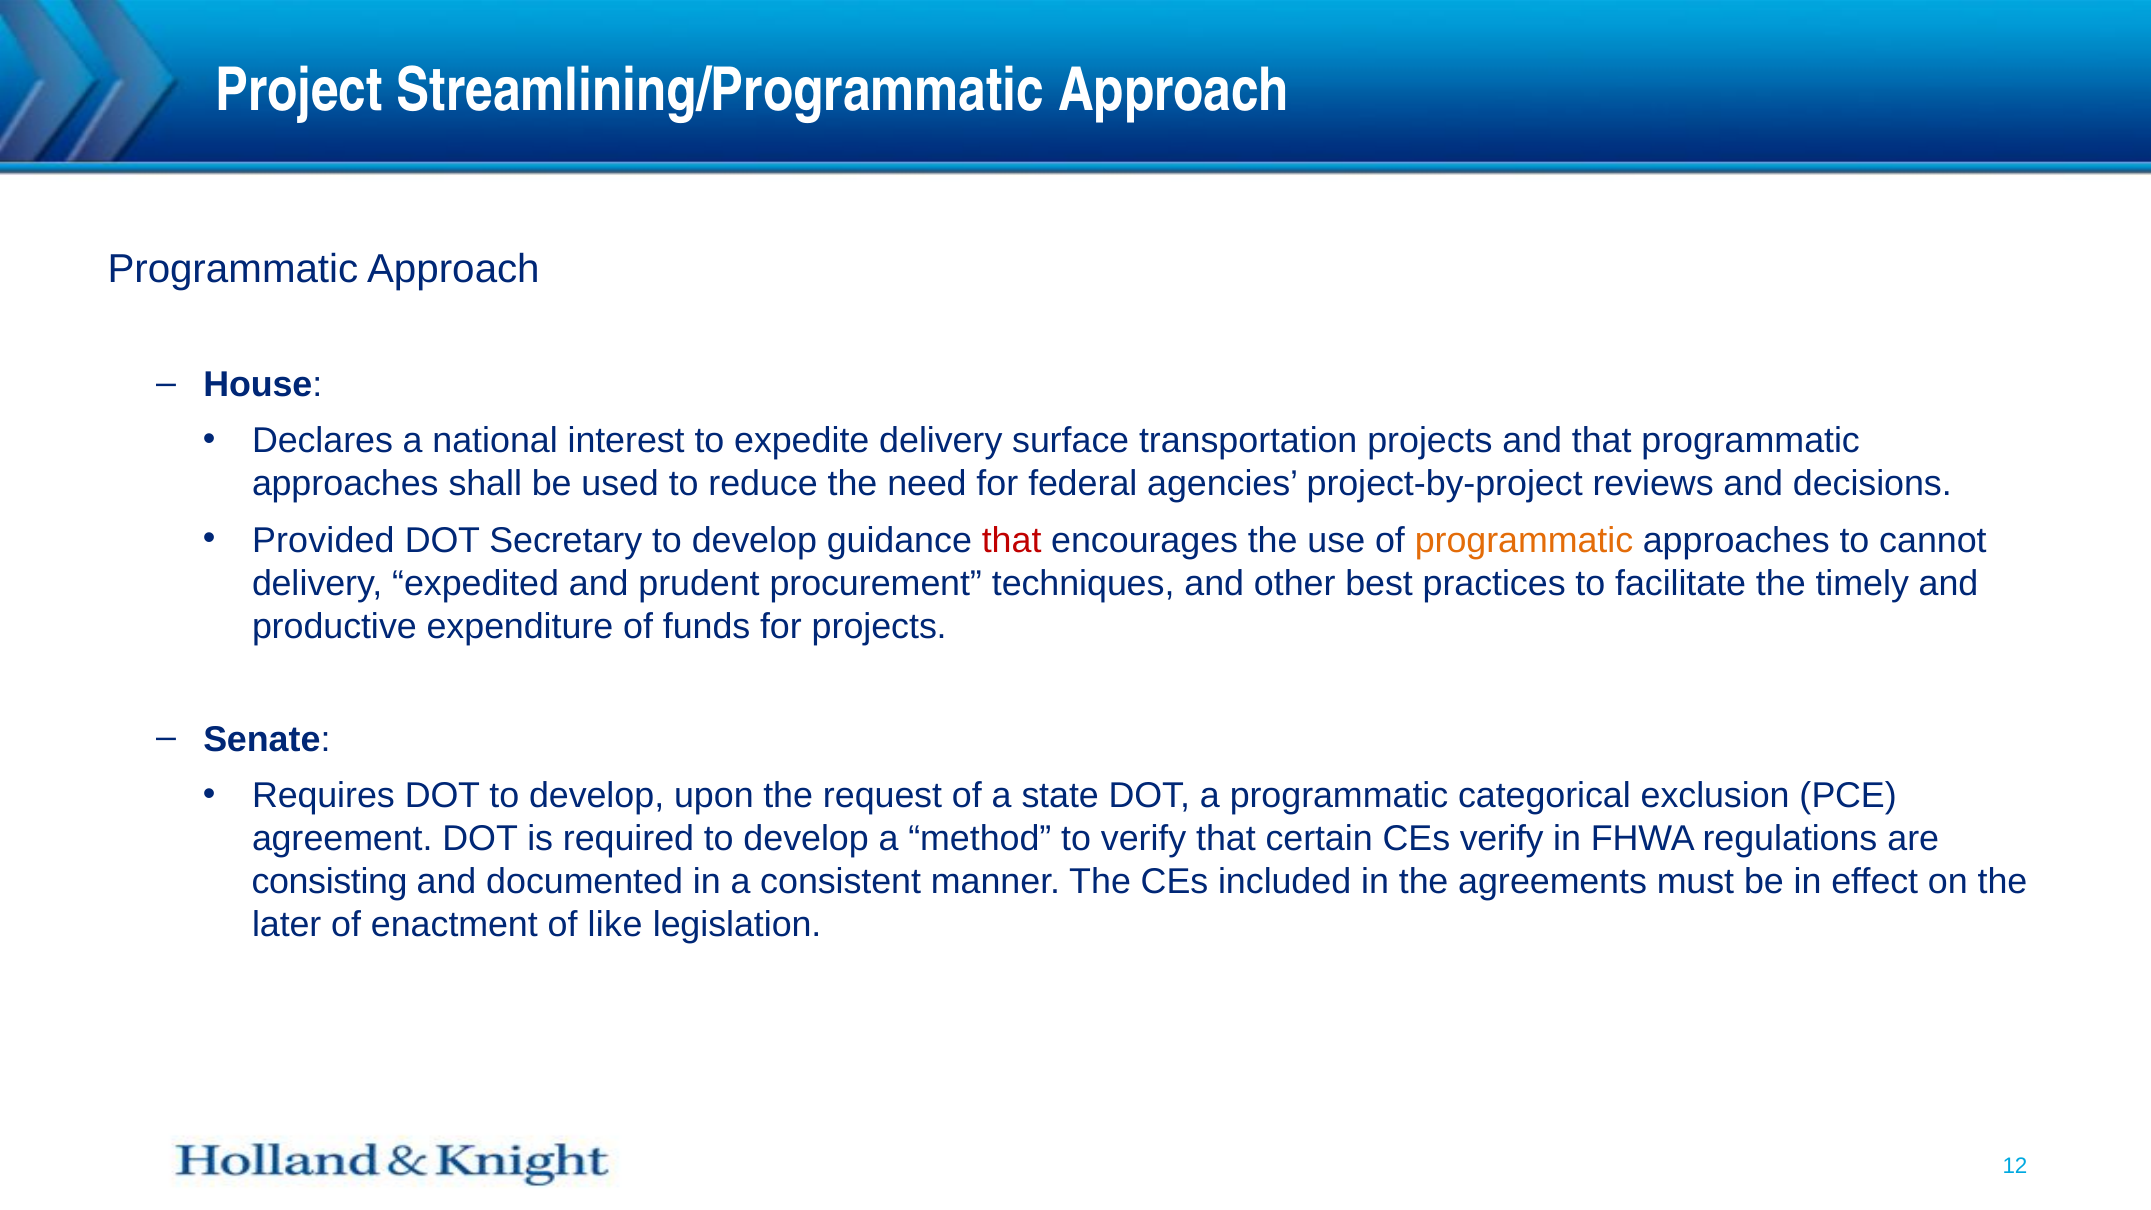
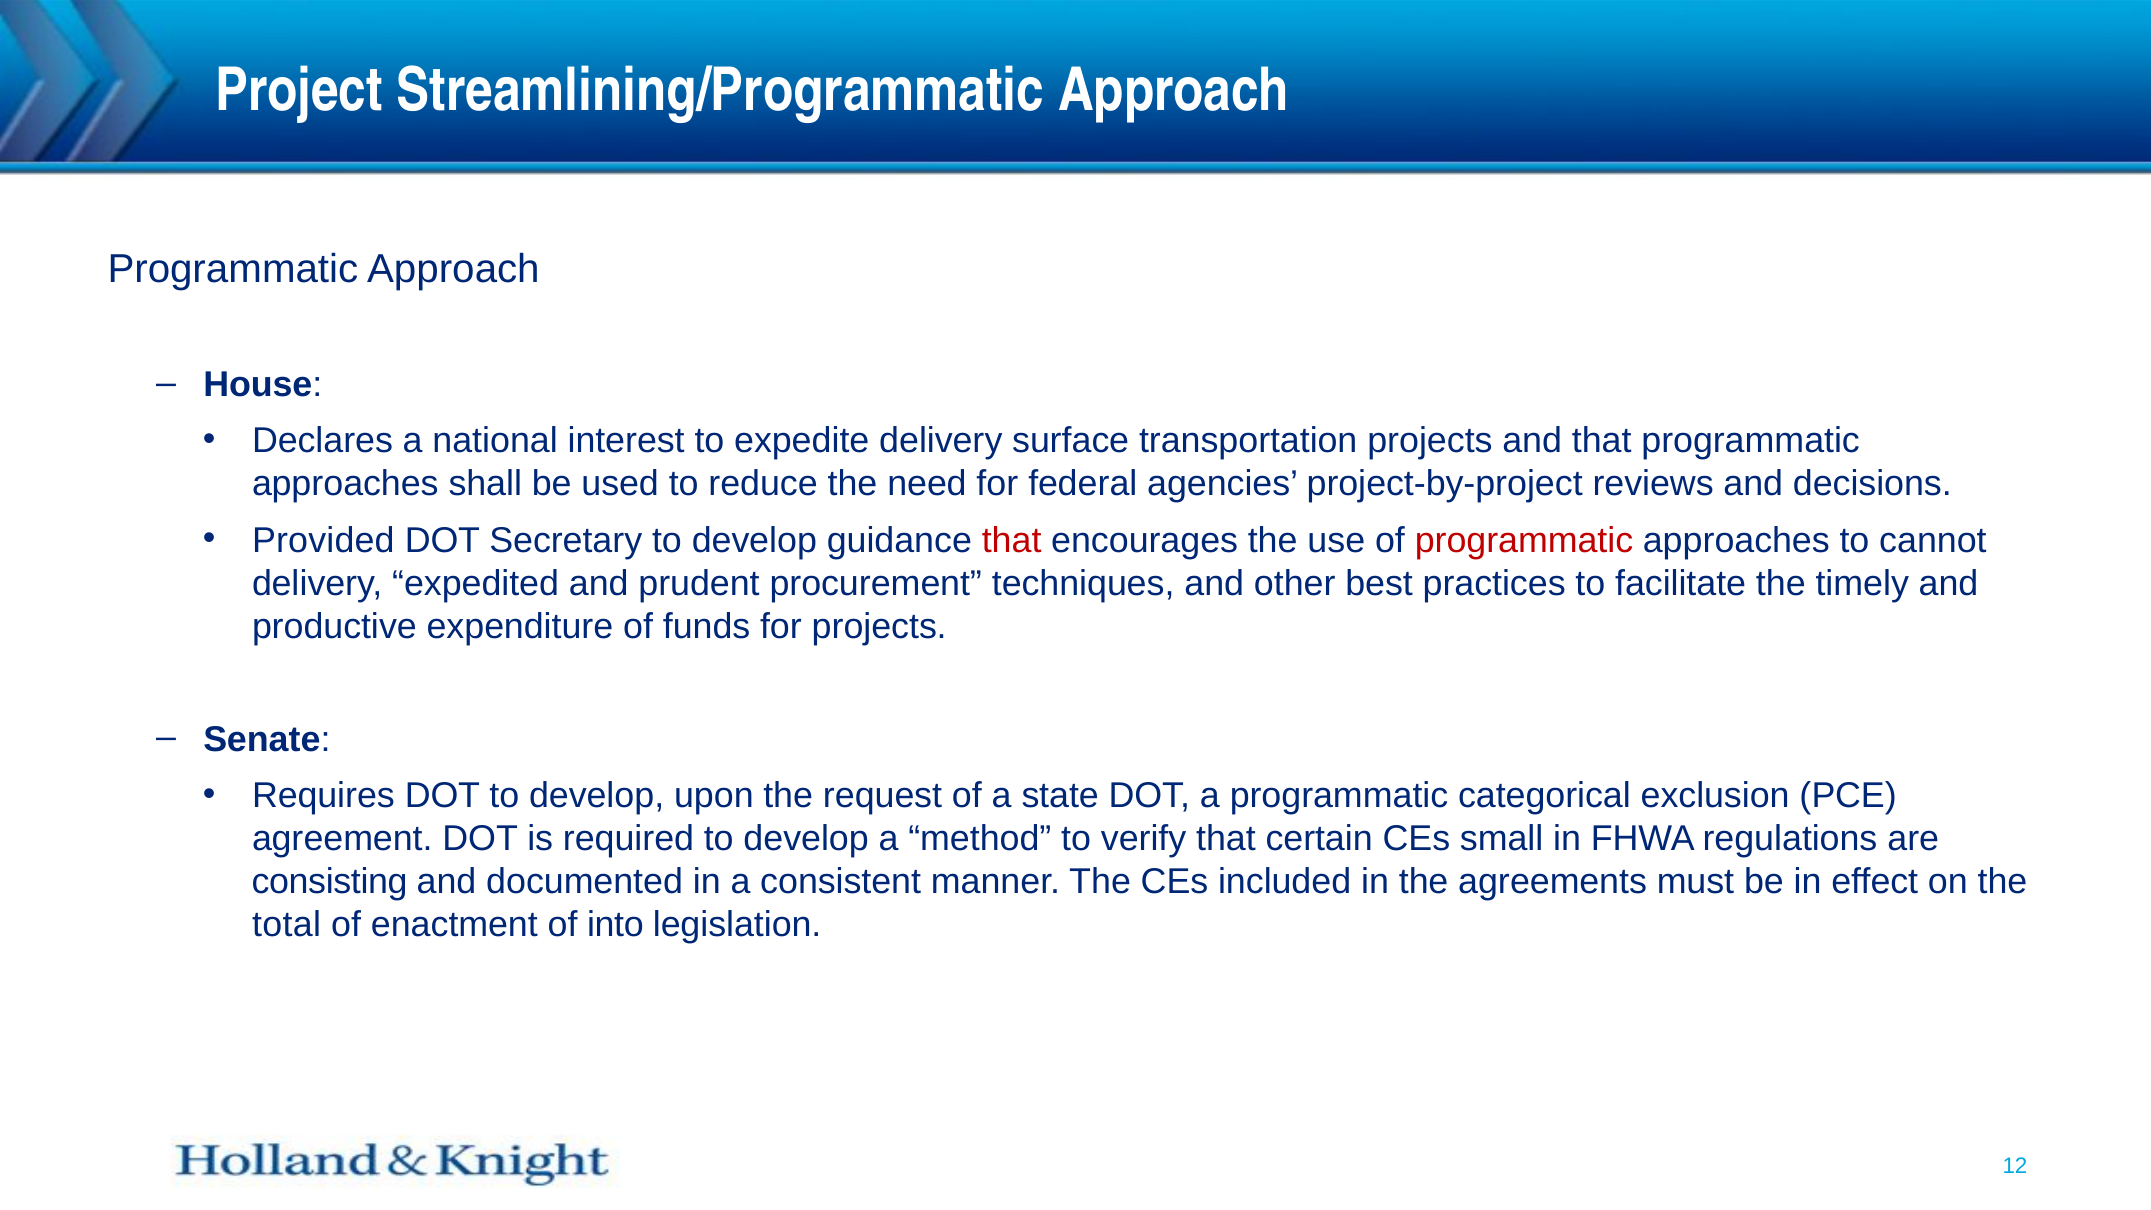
programmatic colour: orange -> red (1524, 540)
CEs verify: verify -> small (1502, 839)
later: later -> total (287, 925)
like: like -> into (615, 925)
